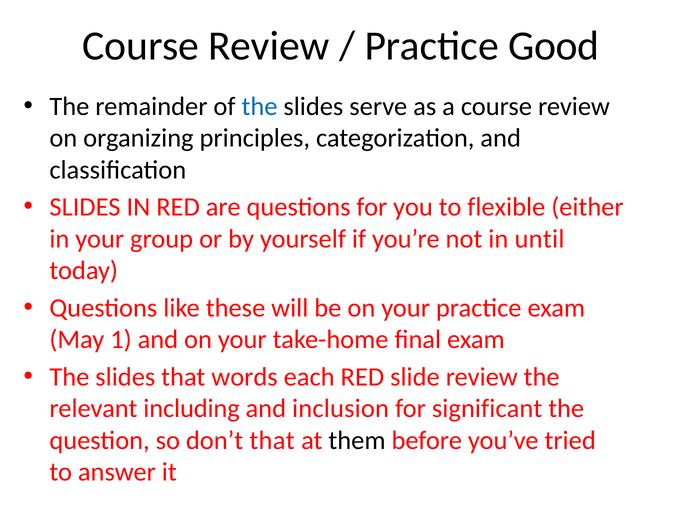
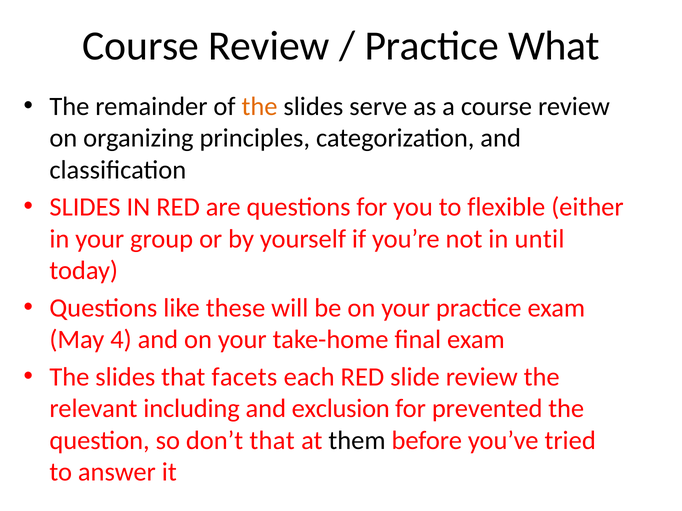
Good: Good -> What (554, 46)
the colour: blue -> orange (260, 106)
1: 1 -> 4 (121, 340)
words: words -> facets (244, 377)
inclusion: inclusion -> exclusion (341, 409)
significant: significant -> prevented (487, 409)
